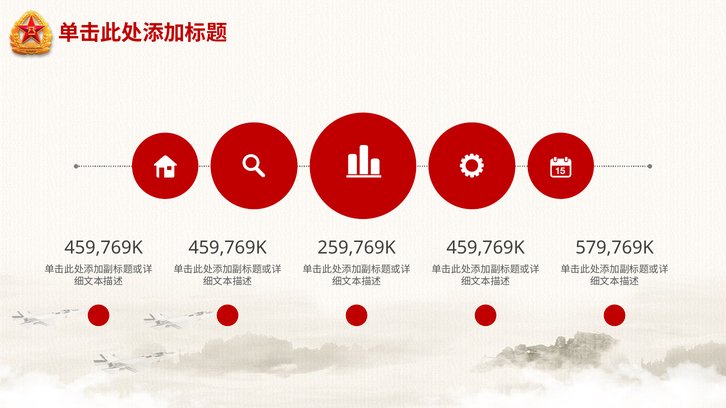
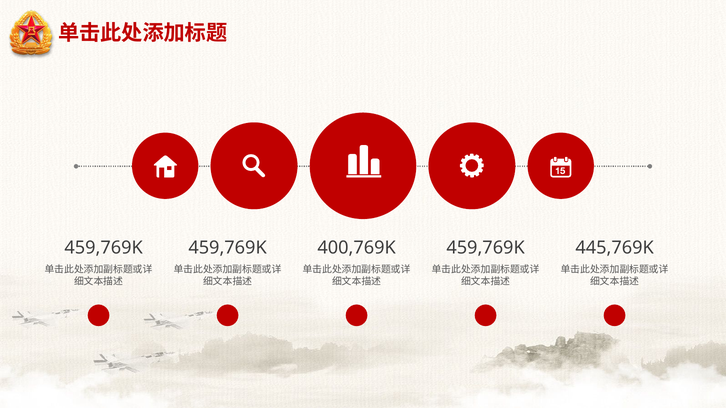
259,769K: 259,769K -> 400,769K (357, 248)
579,769K: 579,769K -> 445,769K (615, 248)
